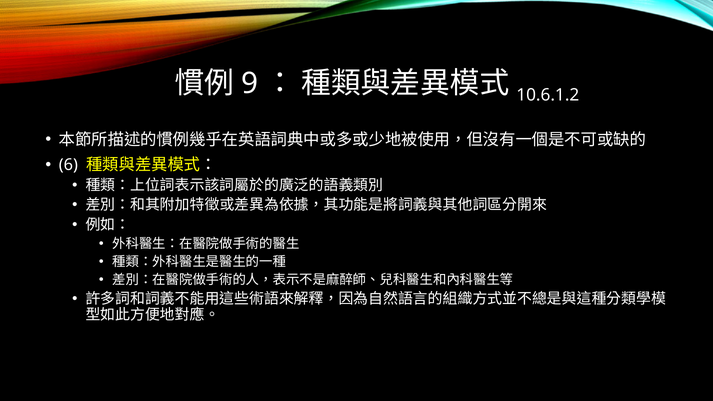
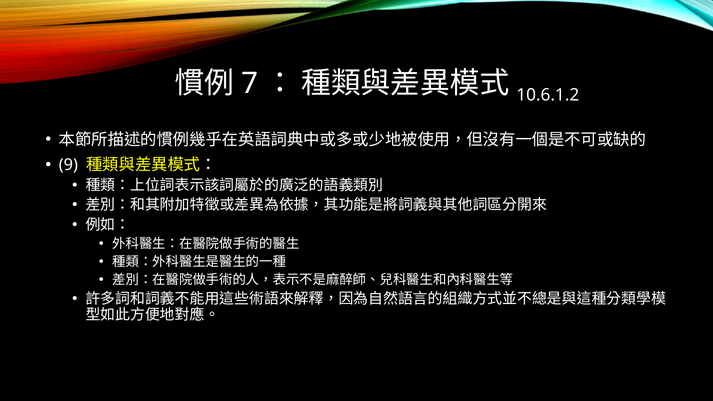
9: 9 -> 7 (250, 84)
6: 6 -> 9 (68, 165)
